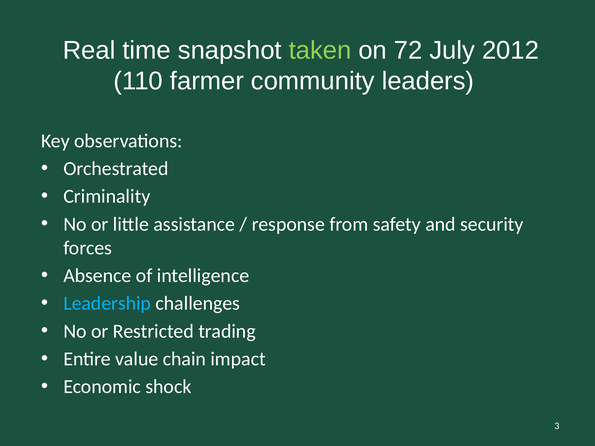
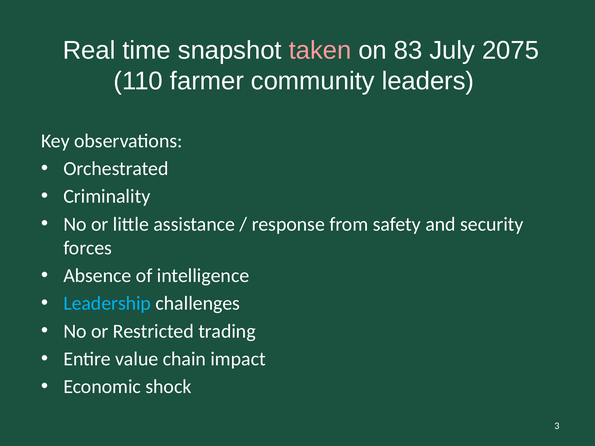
taken colour: light green -> pink (320, 50)
72: 72 -> 83 (408, 50)
2012: 2012 -> 2075 (510, 50)
